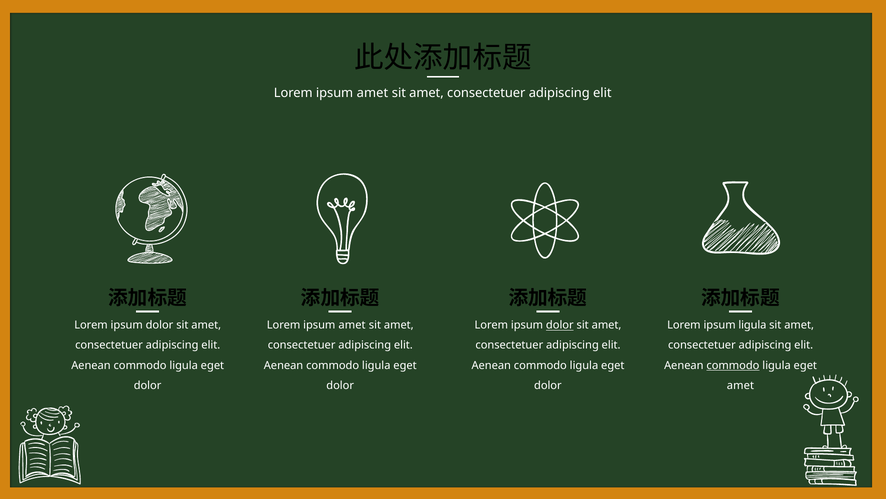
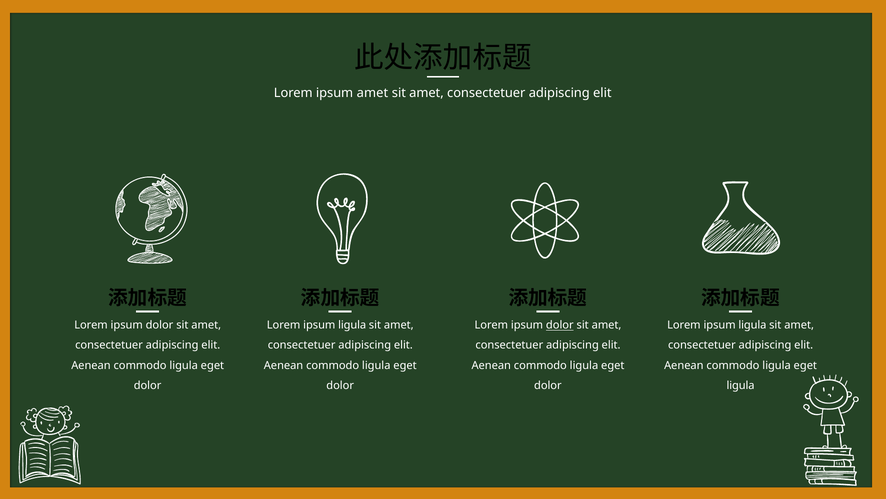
amet: amet -> ligula (352, 325)
commodo underline: present -> none (733, 365)
amet: amet -> ligula (741, 385)
